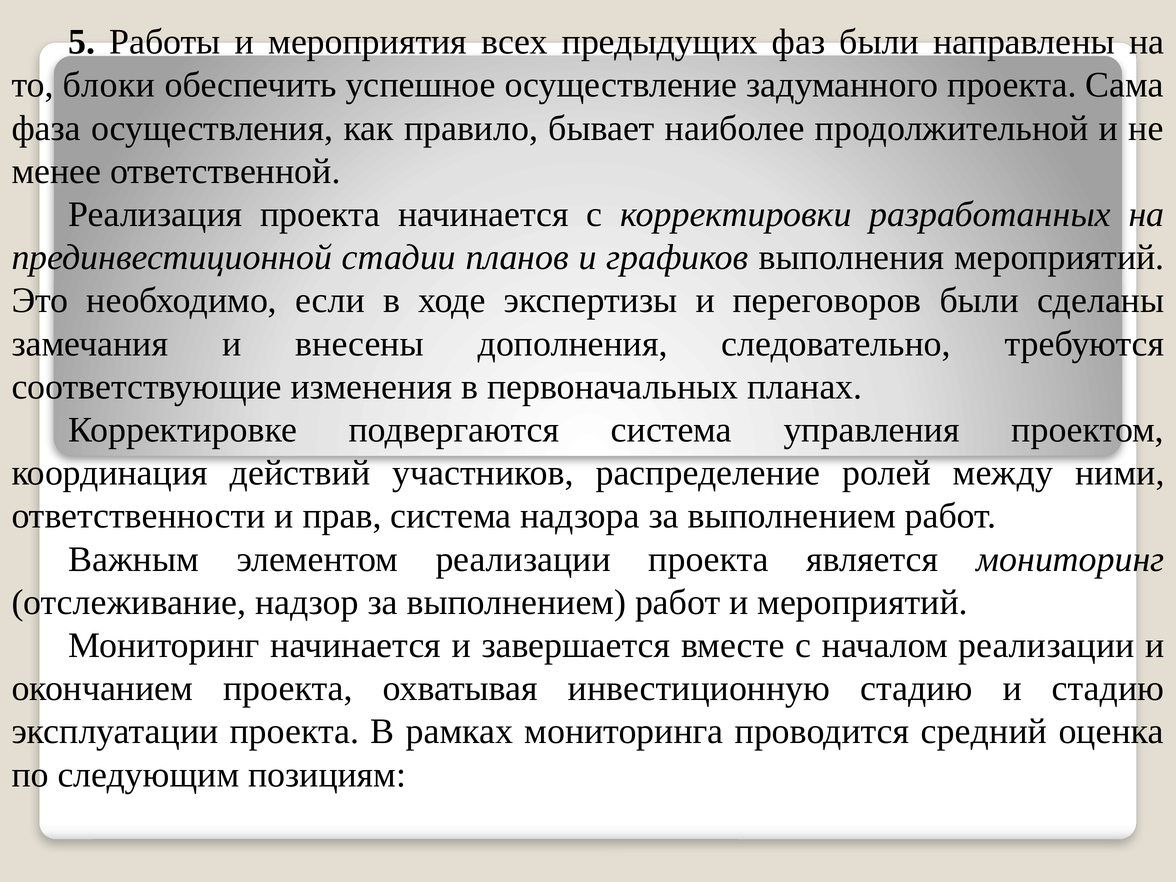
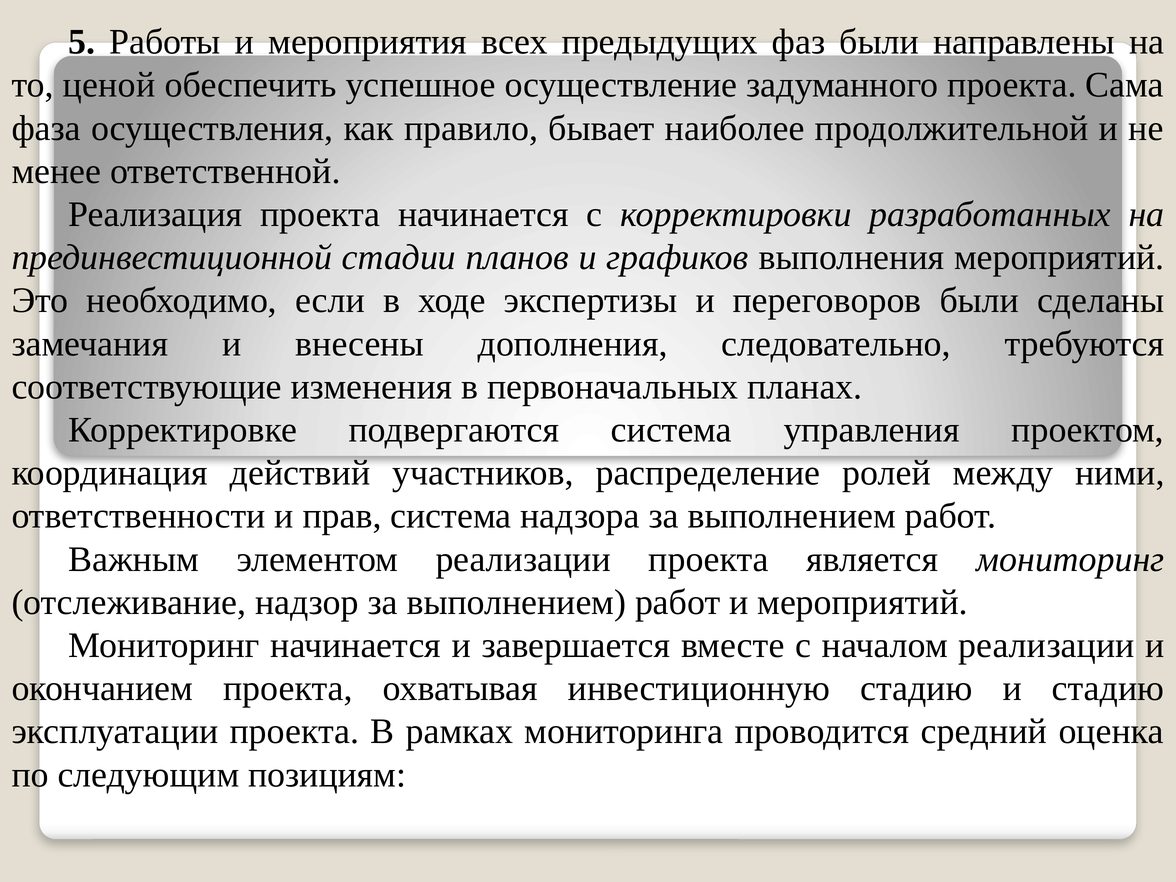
блоки: блоки -> ценой (109, 85)
